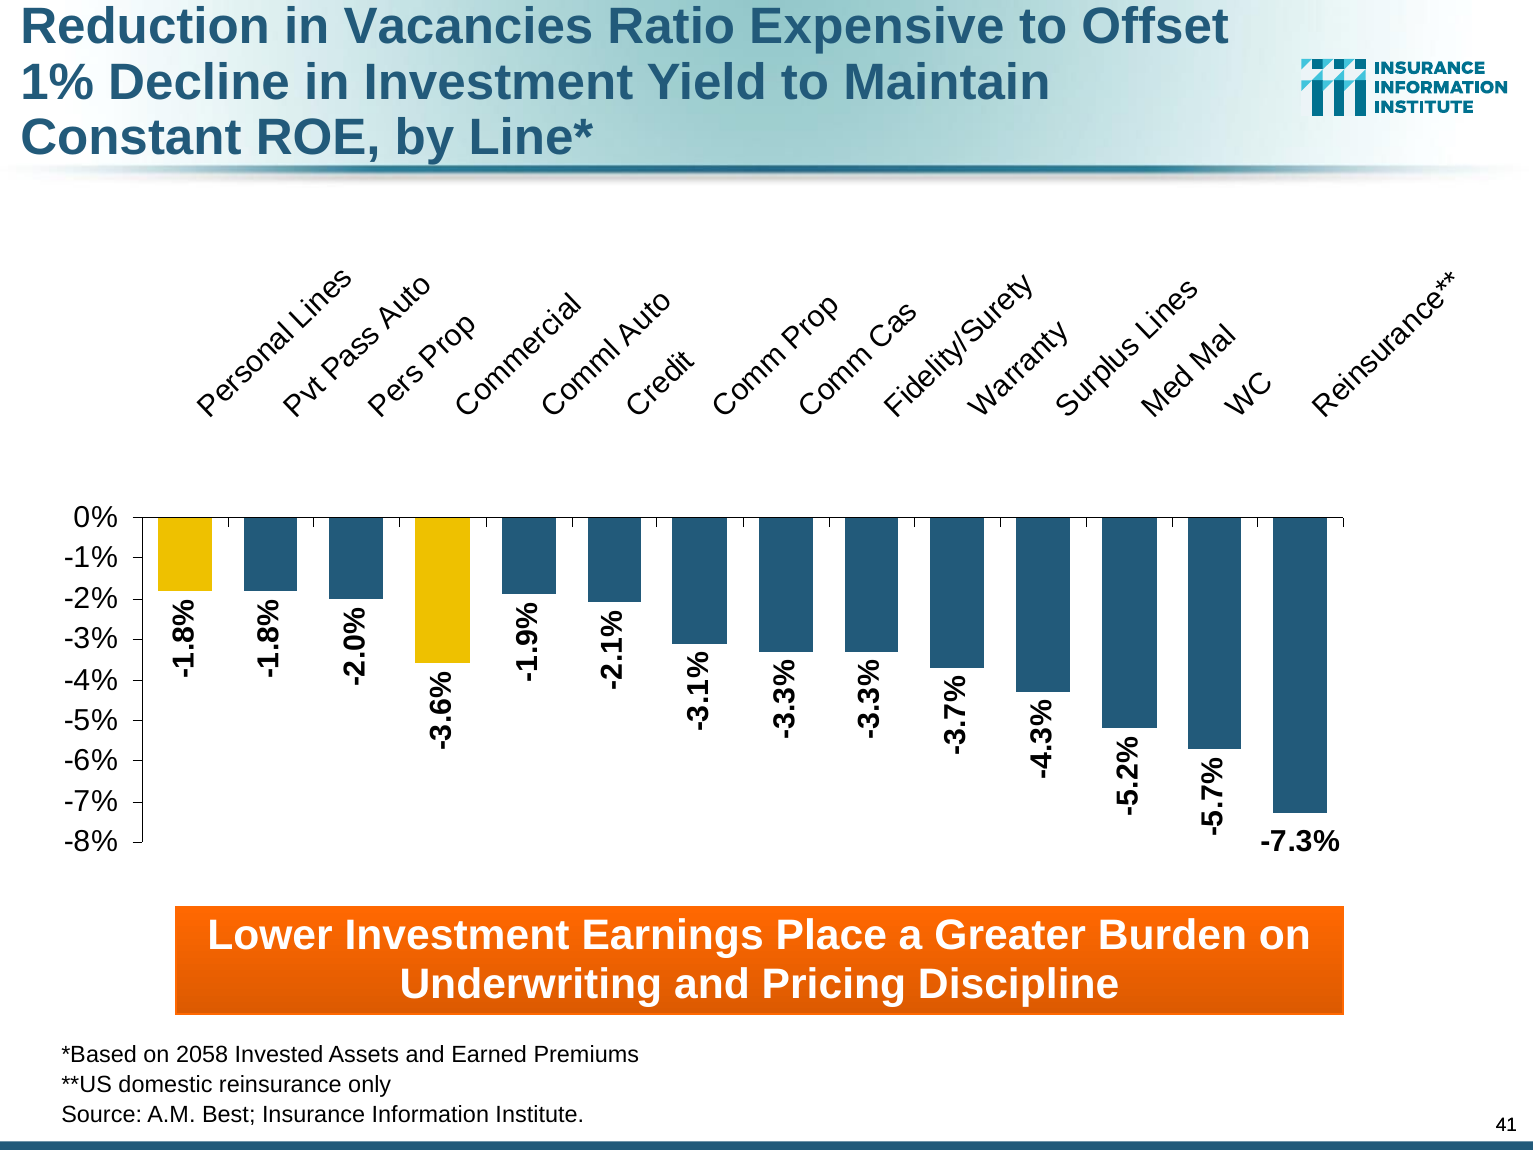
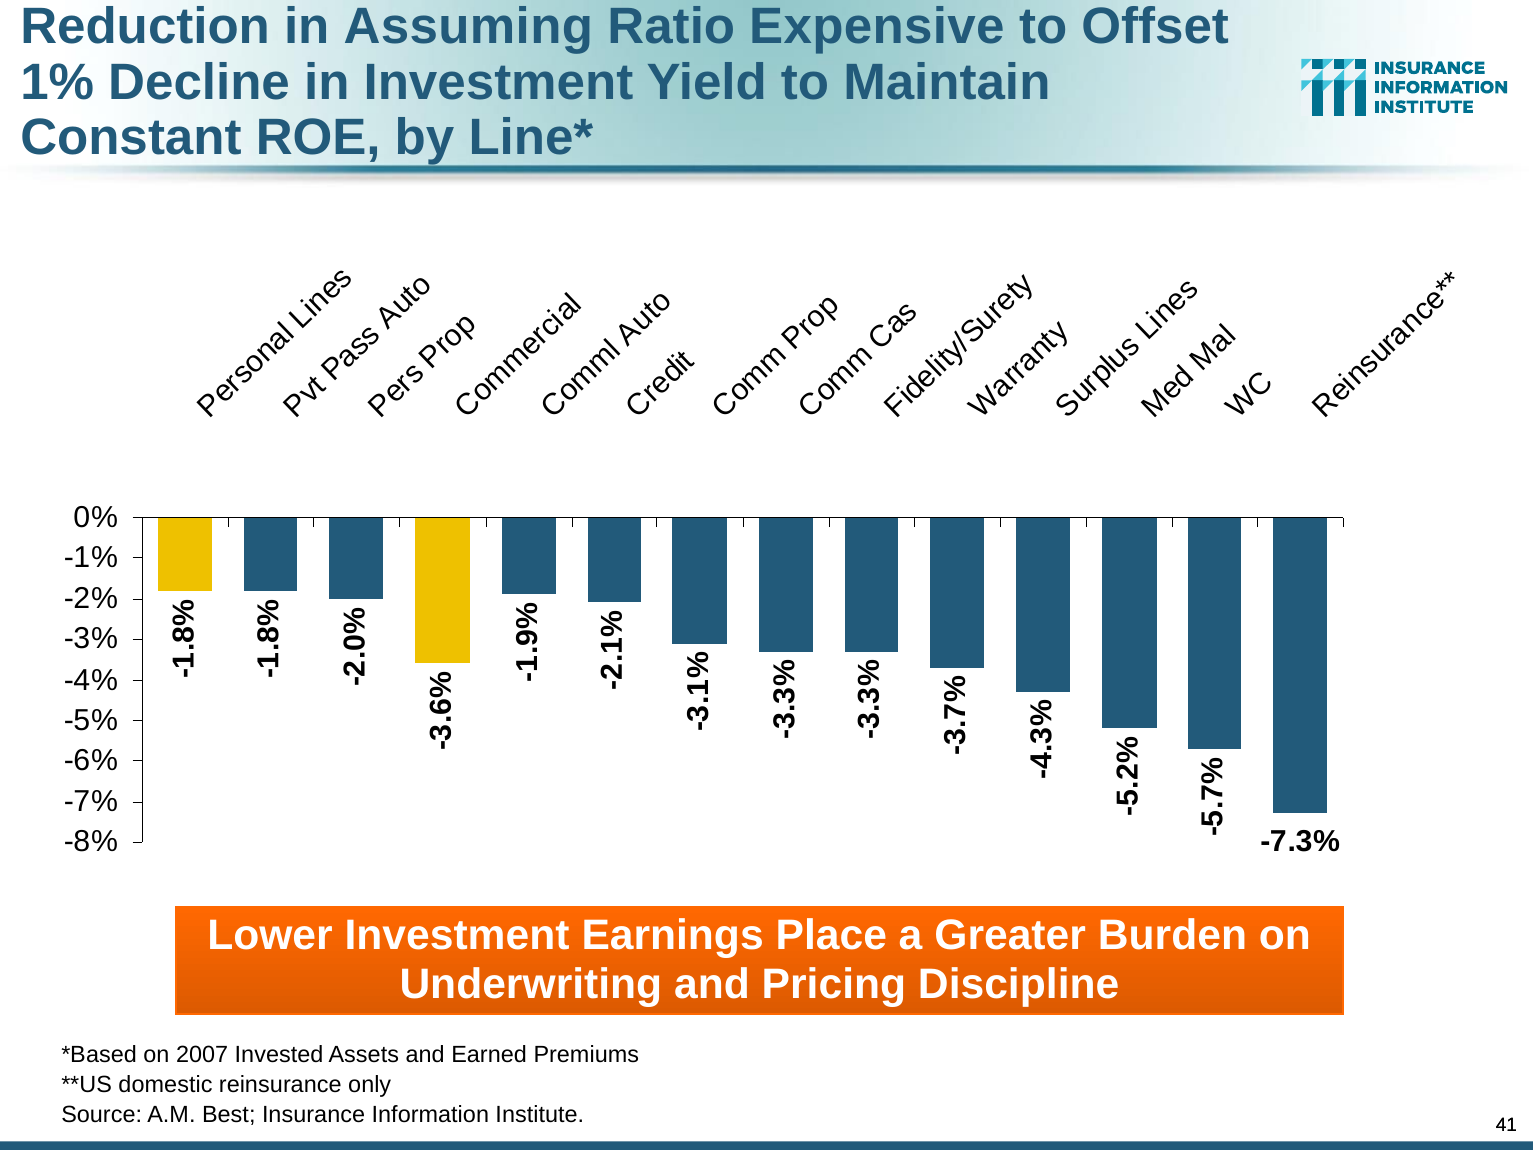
Vacancies: Vacancies -> Assuming (468, 27)
2058: 2058 -> 2007 (202, 1055)
